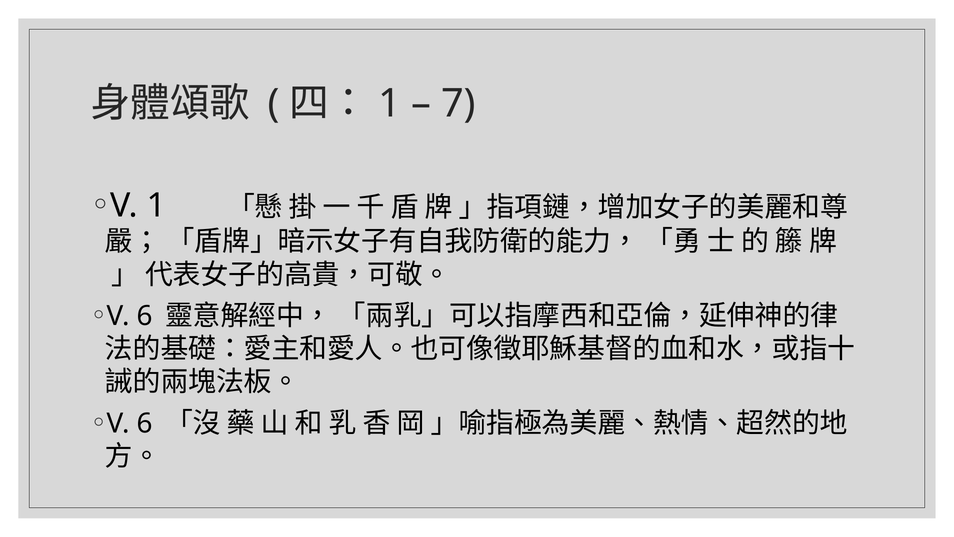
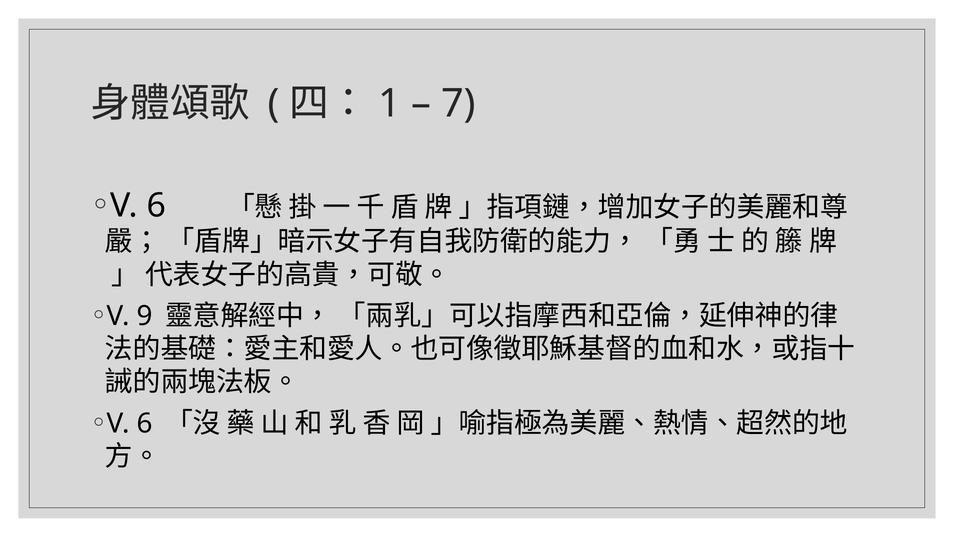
1: 1 -> 6 (156, 205)
6: 6 -> 9 (145, 316)
